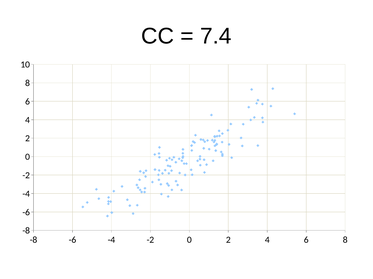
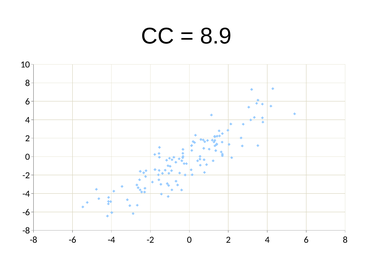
7.4: 7.4 -> 8.9 (216, 36)
